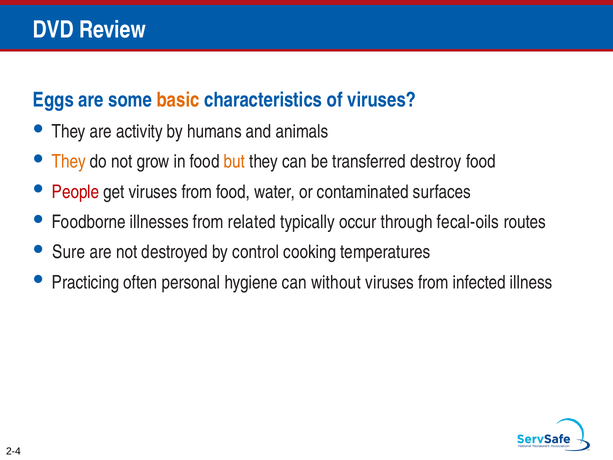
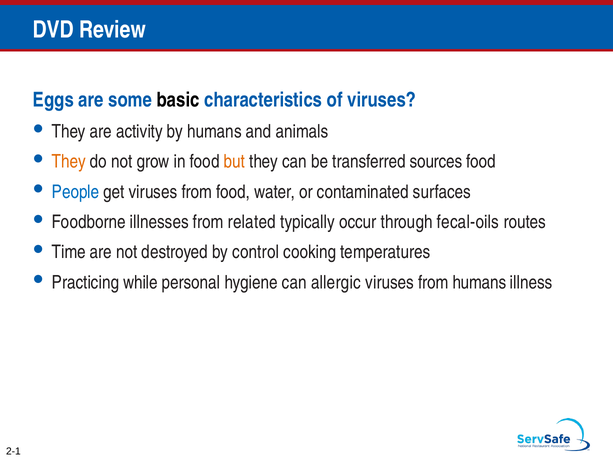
basic colour: orange -> black (178, 100)
destroy: destroy -> sources (436, 162)
People colour: red -> blue (76, 192)
Sure: Sure -> Time (69, 252)
often: often -> while (140, 282)
without: without -> allergic (336, 282)
from infected: infected -> humans (479, 282)
2-4: 2-4 -> 2-1 (13, 451)
